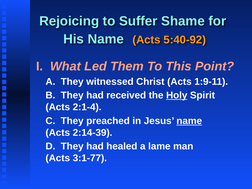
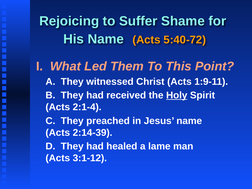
5:40-92: 5:40-92 -> 5:40-72 (185, 40)
name underline: present -> none (189, 121)
3:1-77: 3:1-77 -> 3:1-12 (90, 158)
